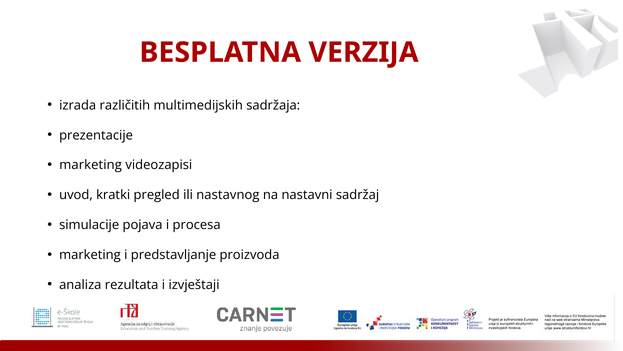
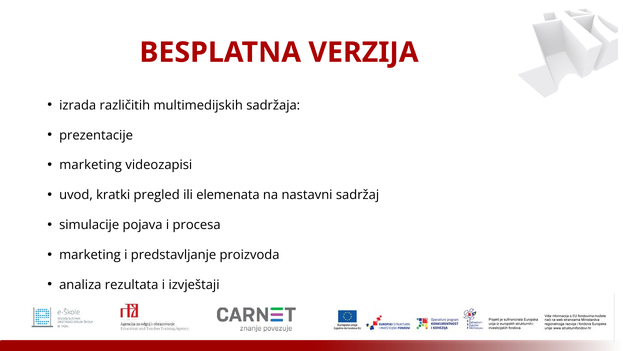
nastavnog: nastavnog -> elemenata (228, 195)
